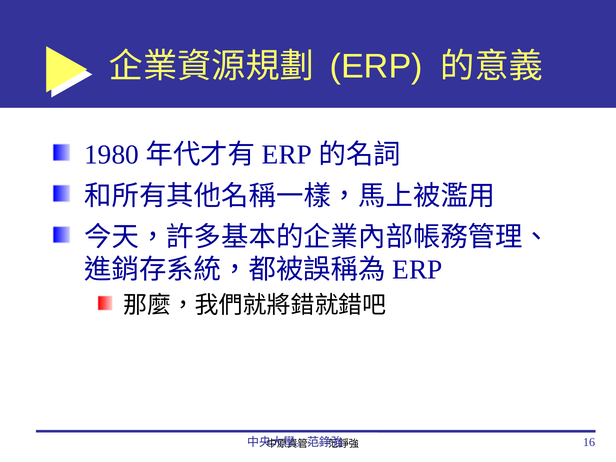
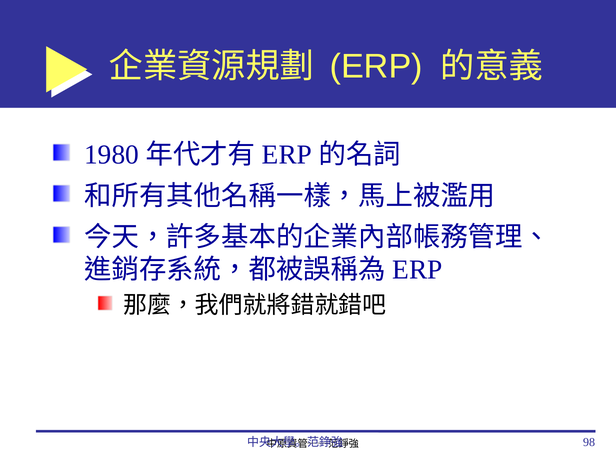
16: 16 -> 98 (589, 442)
